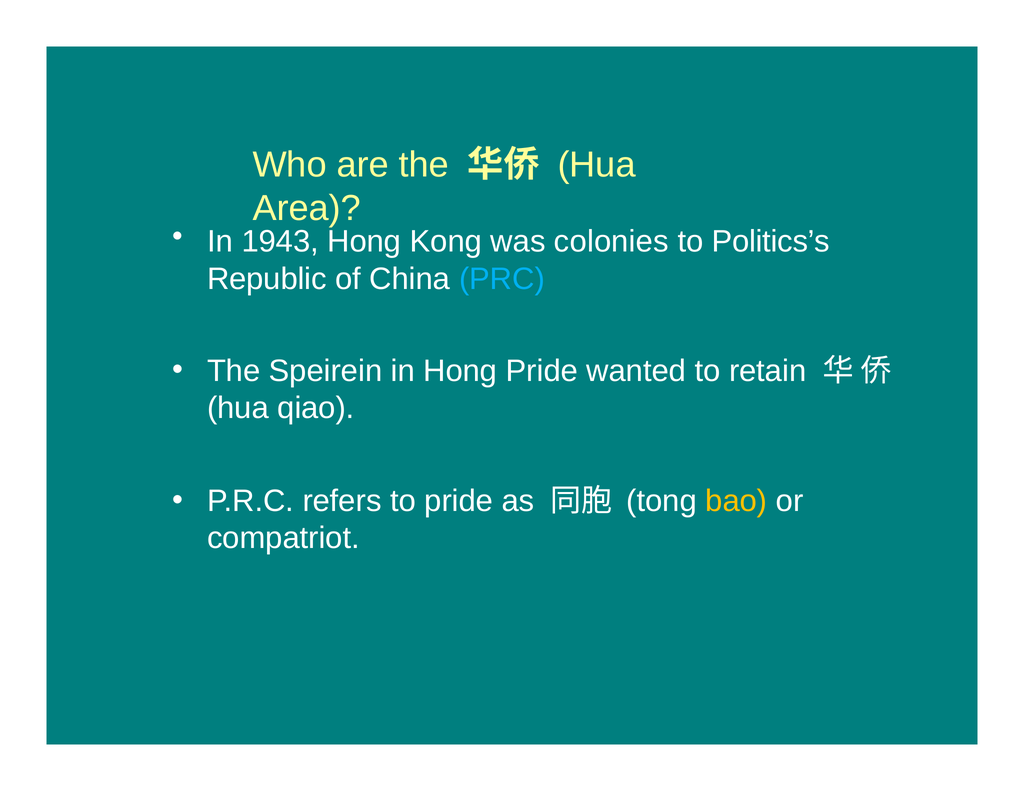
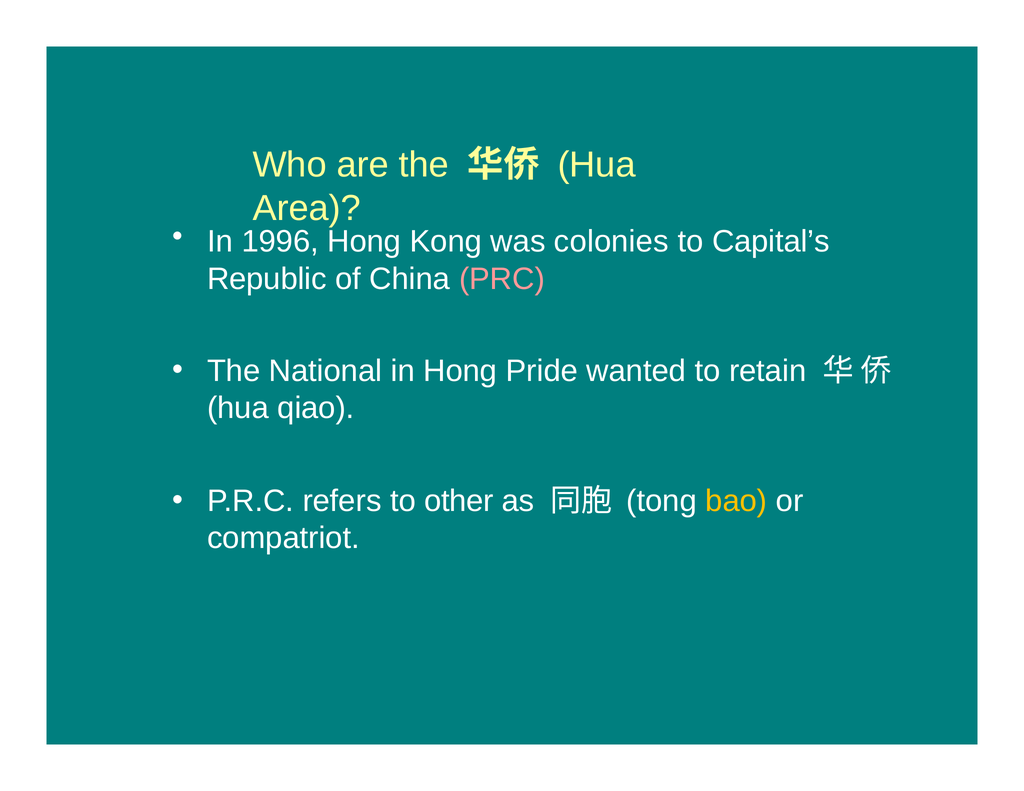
1943: 1943 -> 1996 (280, 242)
Politics’s: Politics’s -> Capital’s (771, 242)
PRC colour: light blue -> pink (502, 279)
Speirein: Speirein -> National (326, 371)
to pride: pride -> other (459, 501)
